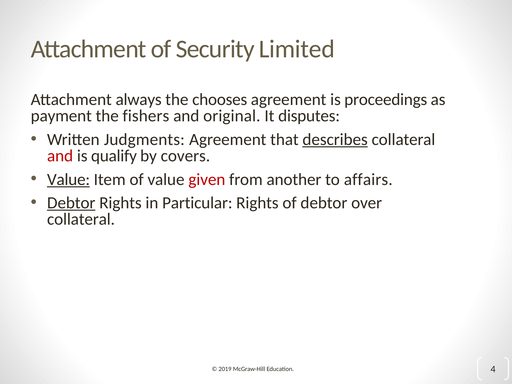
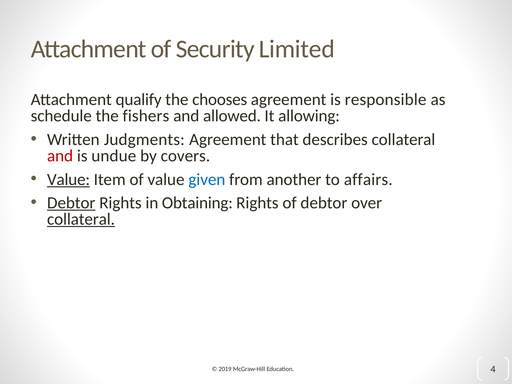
always: always -> qualify (139, 100)
proceedings: proceedings -> responsible (386, 100)
payment: payment -> schedule (61, 116)
original: original -> allowed (232, 116)
disputes: disputes -> allowing (309, 116)
describes underline: present -> none (335, 140)
qualify: qualify -> undue (114, 156)
given colour: red -> blue (207, 179)
Particular: Particular -> Obtaining (197, 203)
collateral underline: none -> present (81, 219)
